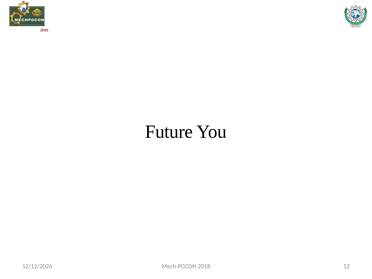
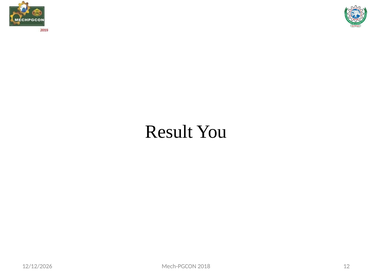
Future: Future -> Result (169, 132)
